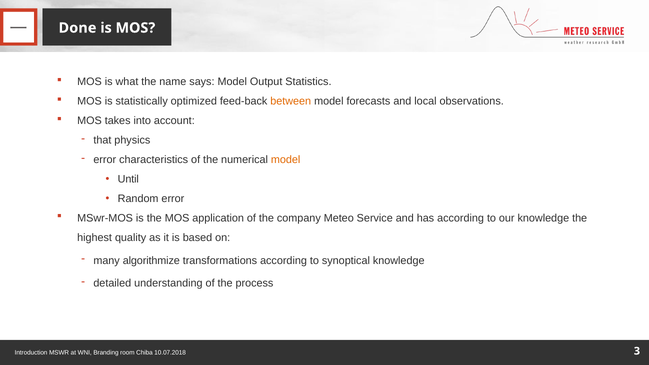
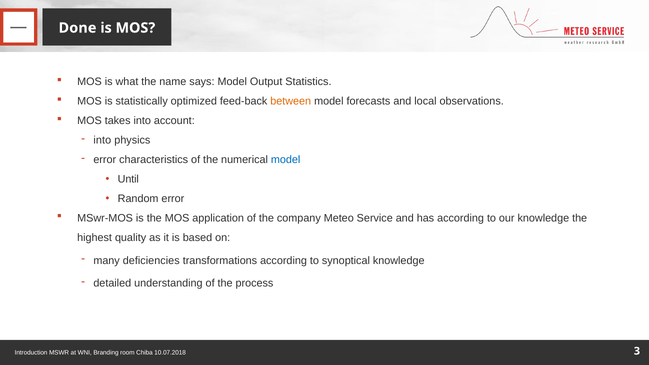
that: that -> into (102, 140)
model colour: orange -> blue (286, 160)
algorithmize: algorithmize -> deficiencies (151, 261)
